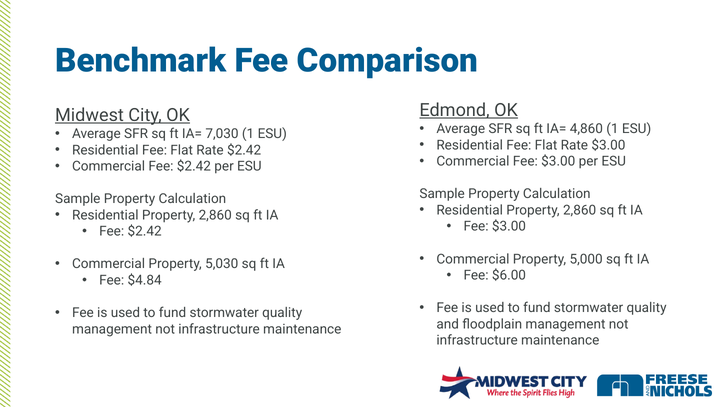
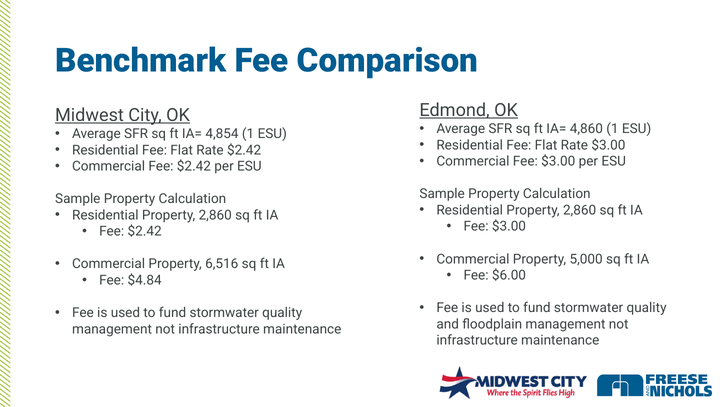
7,030: 7,030 -> 4,854 (222, 134)
5,030: 5,030 -> 6,516 (222, 264)
